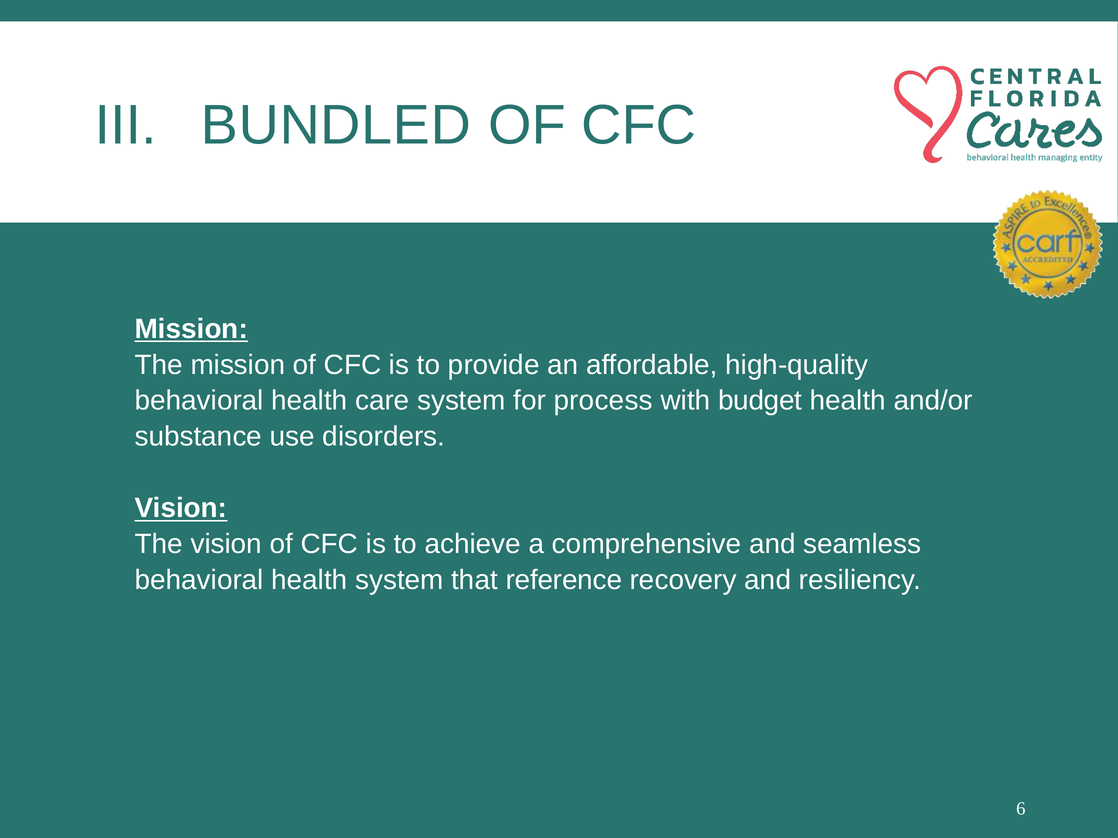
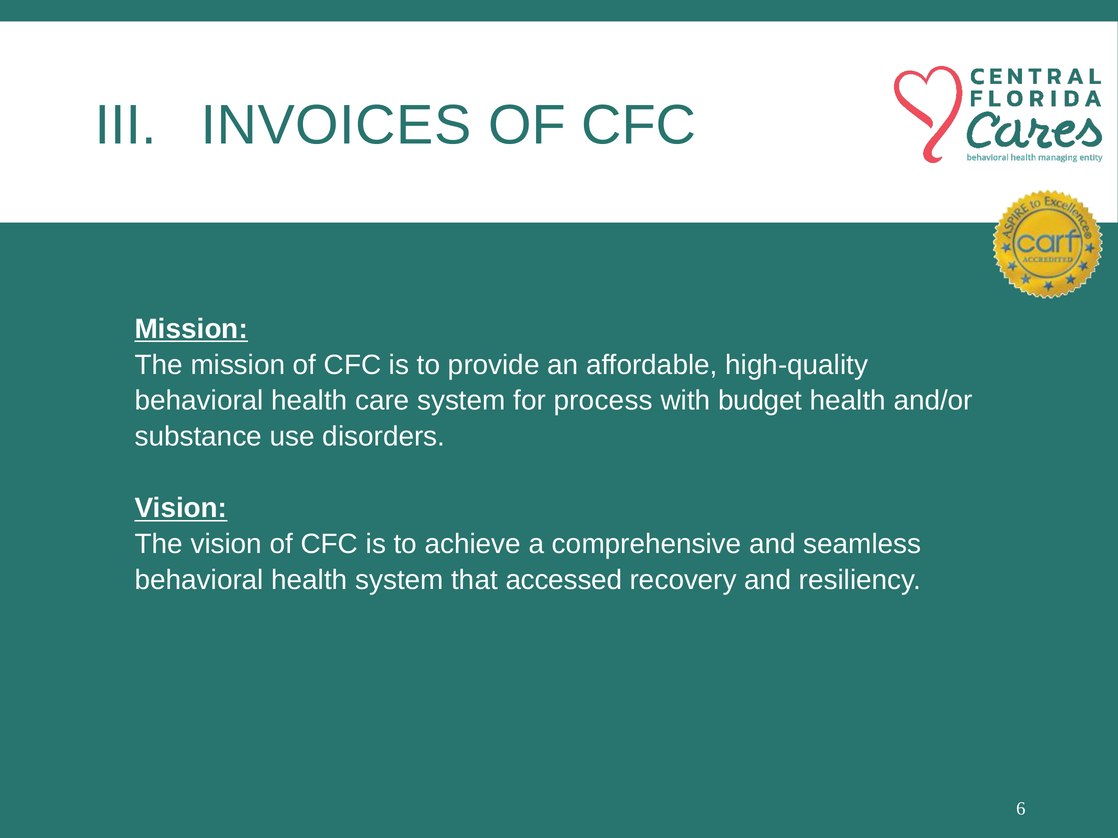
BUNDLED: BUNDLED -> INVOICES (336, 126)
reference: reference -> accessed (564, 580)
